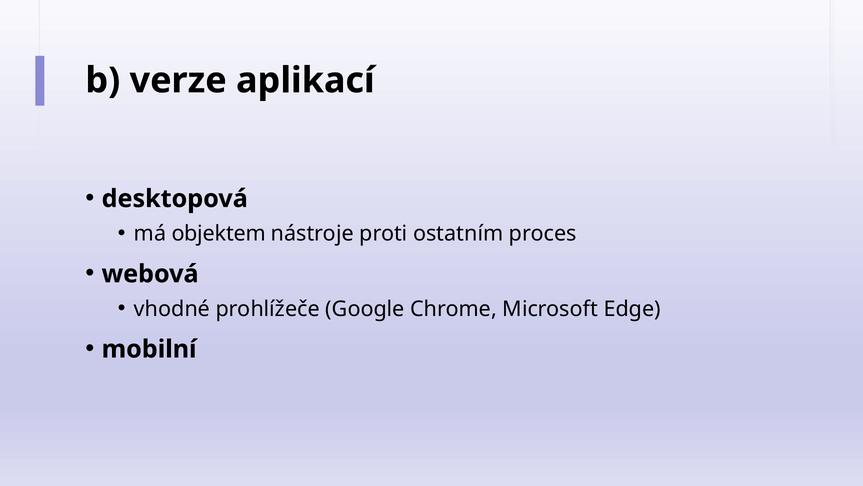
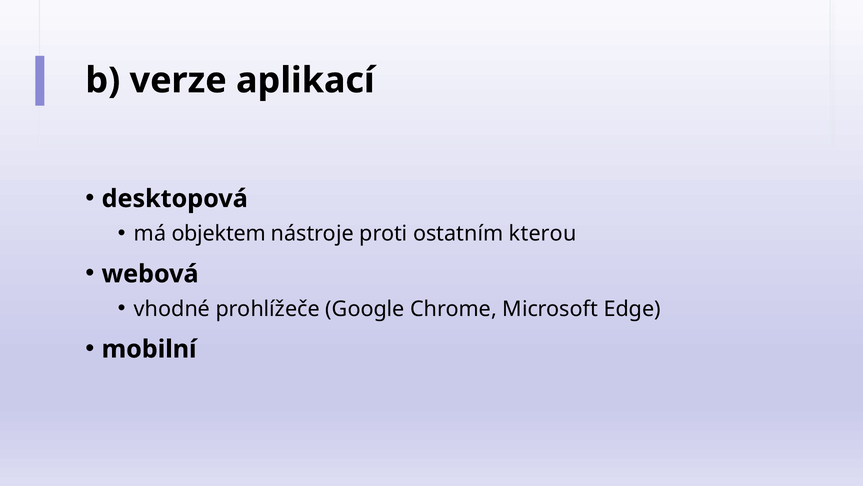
proces: proces -> kterou (543, 233)
